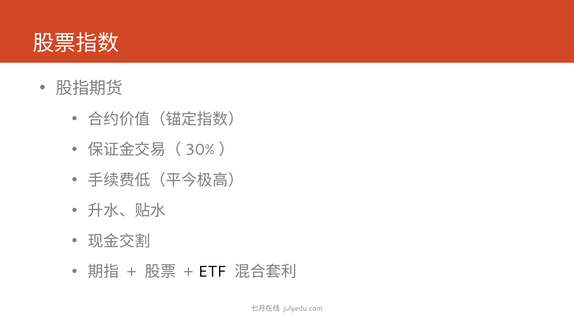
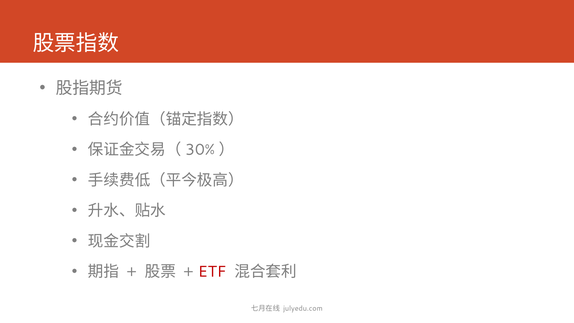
ETF colour: black -> red (212, 272)
